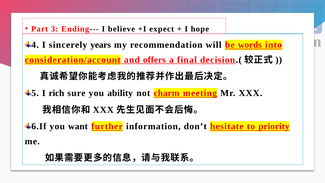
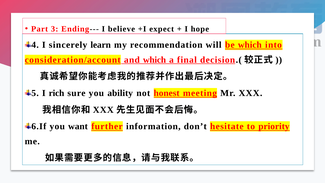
years: years -> learn (101, 45)
be words: words -> which (250, 45)
and offers: offers -> which (155, 60)
charm: charm -> honest (167, 93)
